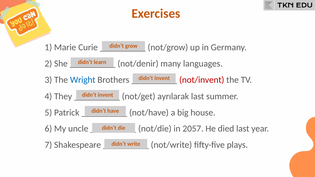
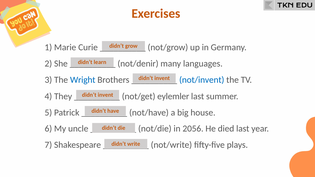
not/invent colour: red -> blue (202, 80)
ayrılarak: ayrılarak -> eylemler (173, 96)
2057: 2057 -> 2056 (193, 129)
